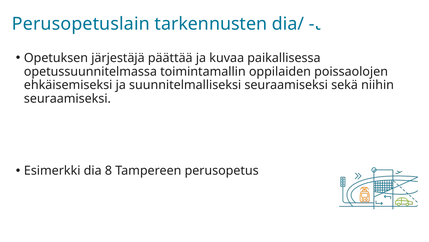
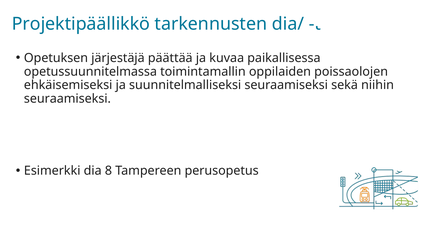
Perusopetuslain: Perusopetuslain -> Projektipäällikkö (81, 24)
